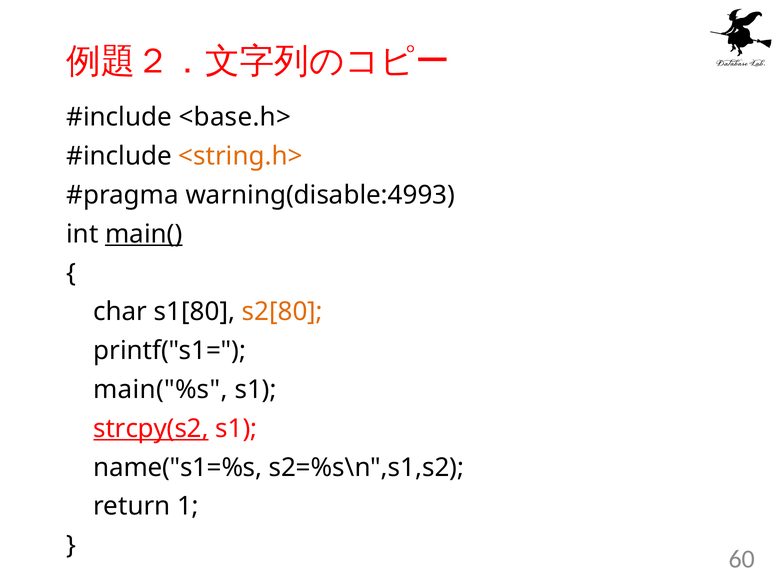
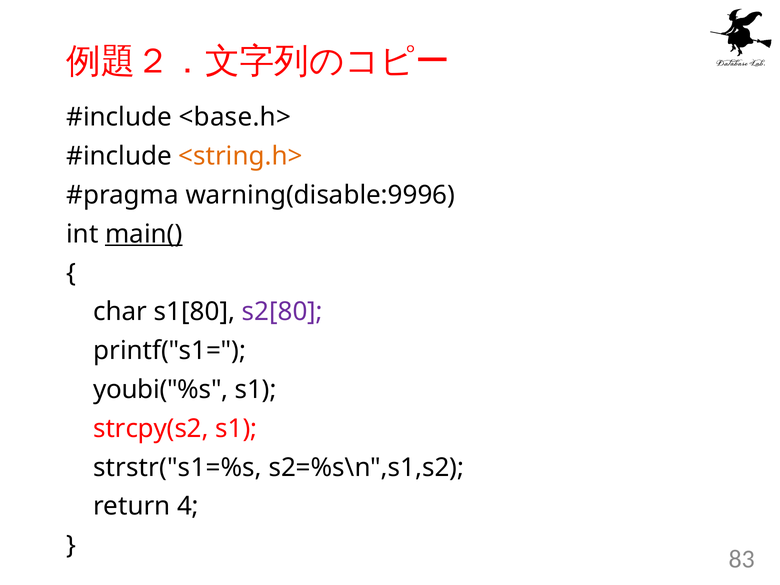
warning(disable:4993: warning(disable:4993 -> warning(disable:9996 (320, 195)
s2[80 colour: orange -> purple (282, 312)
main("%s: main("%s -> youbi("%s (161, 390)
strcpy(s2 underline: present -> none (151, 429)
name("s1=%s: name("s1=%s -> strstr("s1=%s (178, 467)
1: 1 -> 4 (188, 506)
60: 60 -> 83 (742, 559)
